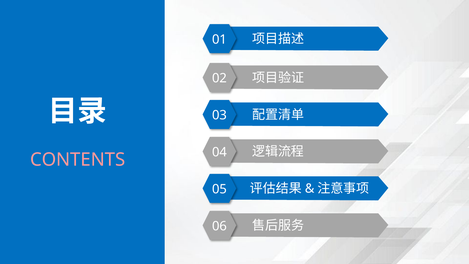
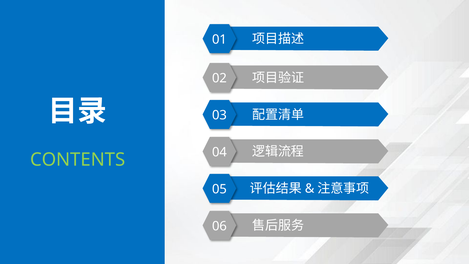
CONTENTS colour: pink -> light green (78, 160)
